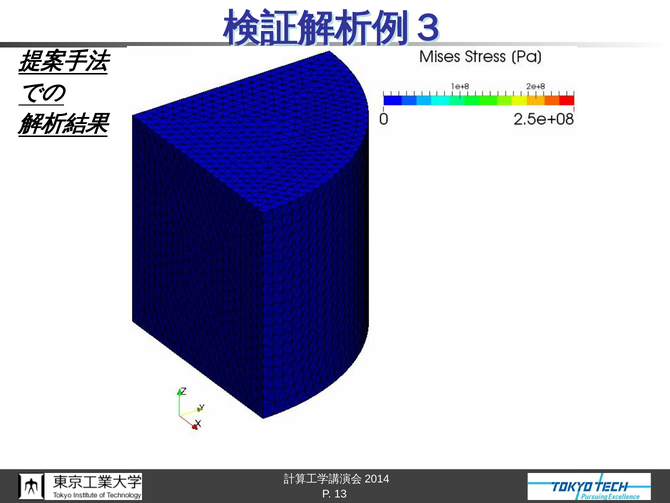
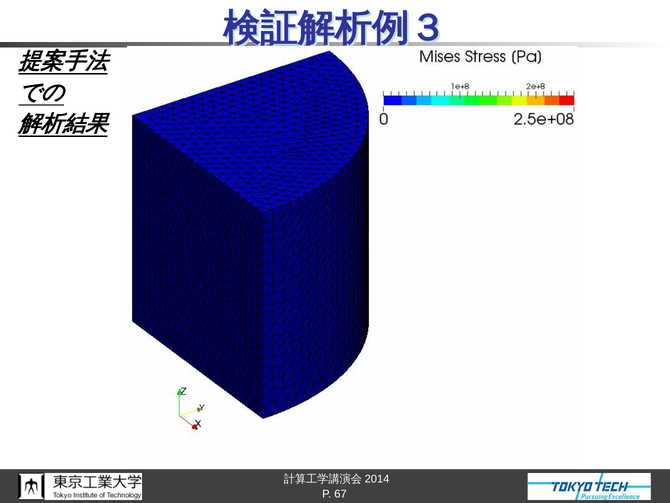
13: 13 -> 67 (341, 494)
